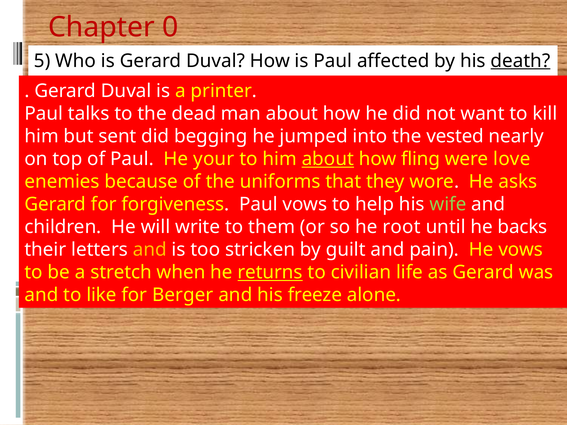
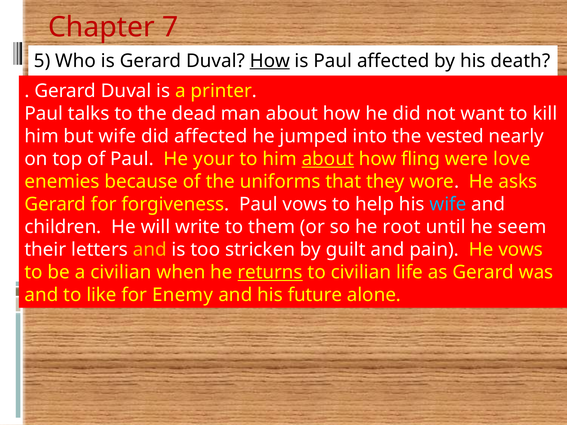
0: 0 -> 7 (170, 27)
How underline: none -> present (270, 61)
death underline: present -> none (520, 61)
but sent: sent -> wife (117, 136)
did begging: begging -> affected (211, 136)
wife colour: light green -> light blue (448, 204)
backs: backs -> seem (522, 227)
a stretch: stretch -> civilian (121, 272)
Berger: Berger -> Enemy (183, 295)
freeze: freeze -> future (315, 295)
